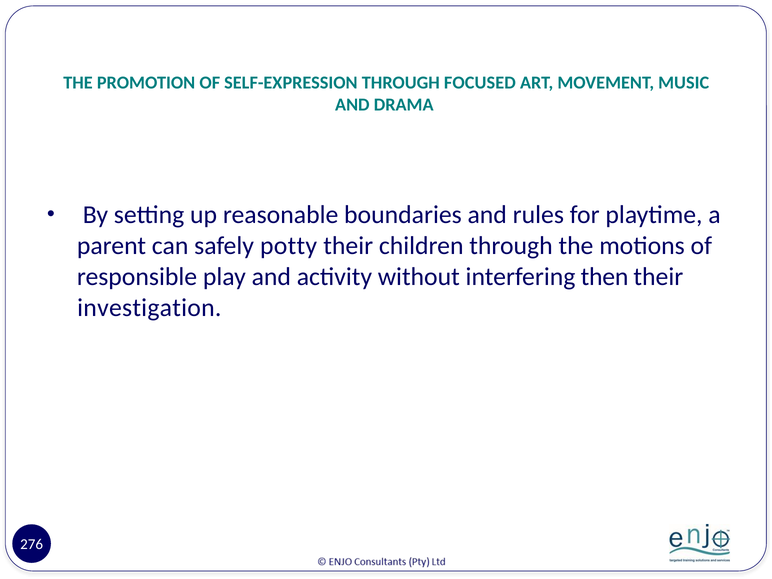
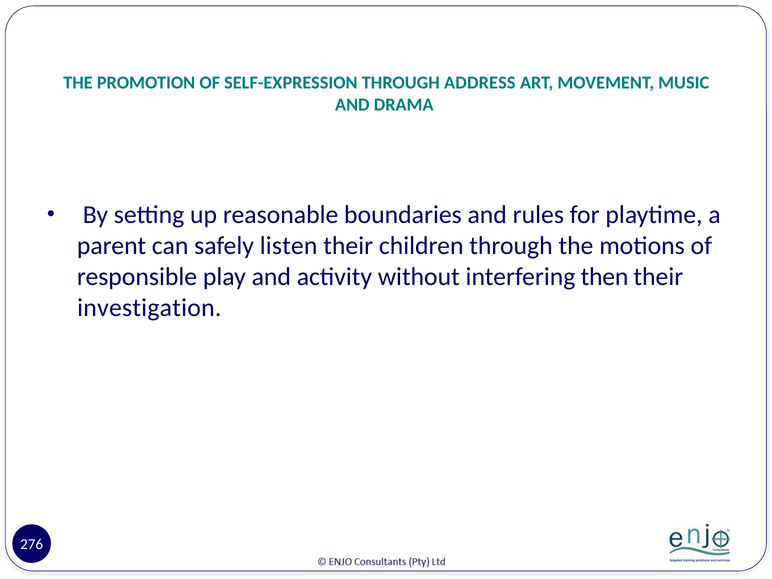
FOCUSED: FOCUSED -> ADDRESS (480, 83)
potty: potty -> listen (289, 246)
